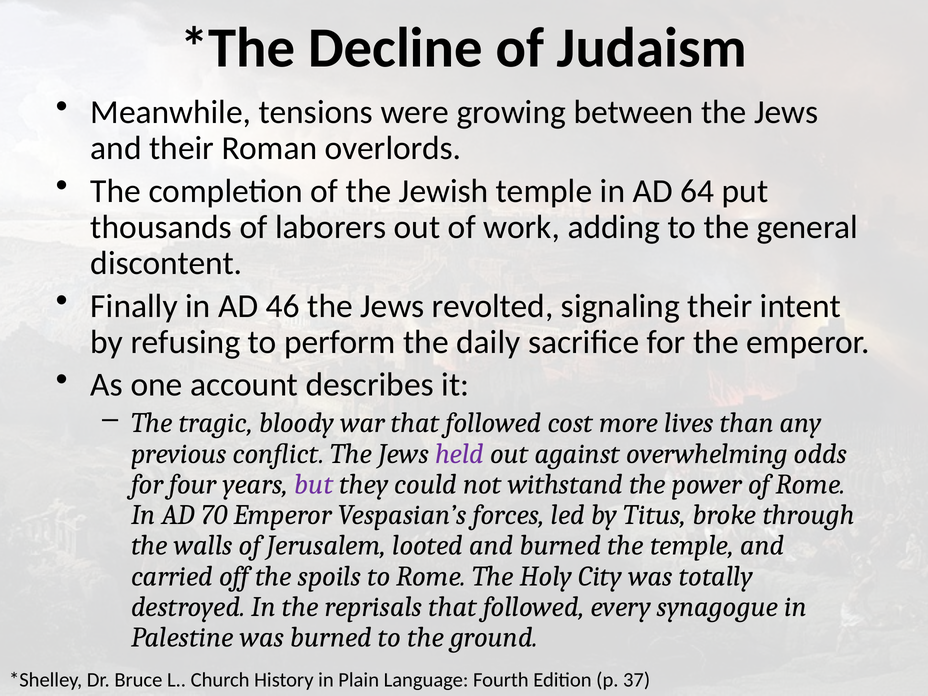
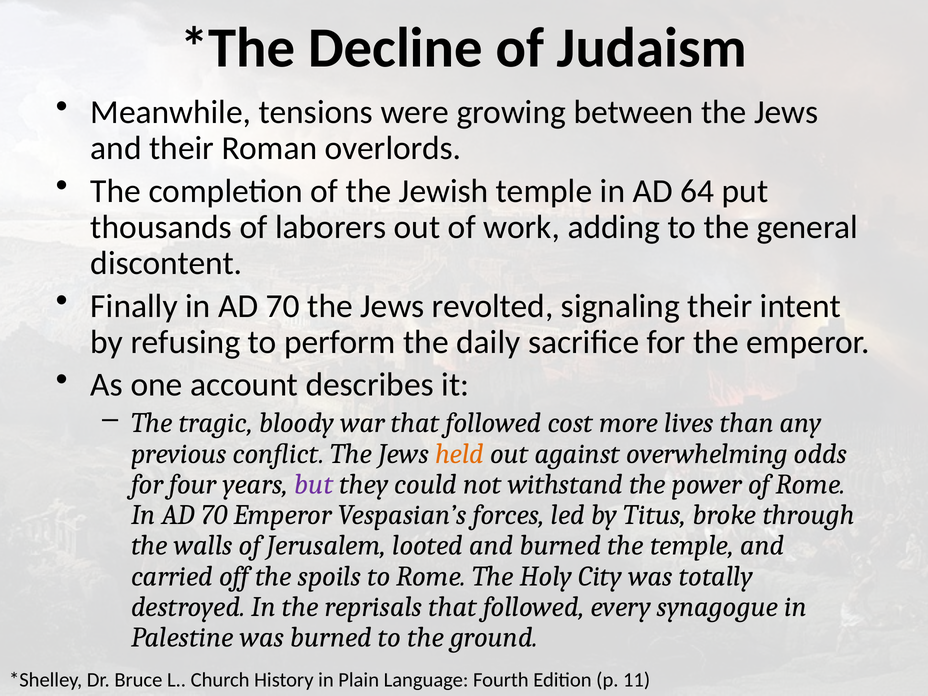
Finally in AD 46: 46 -> 70 (283, 306)
held colour: purple -> orange (460, 454)
37: 37 -> 11 (637, 680)
